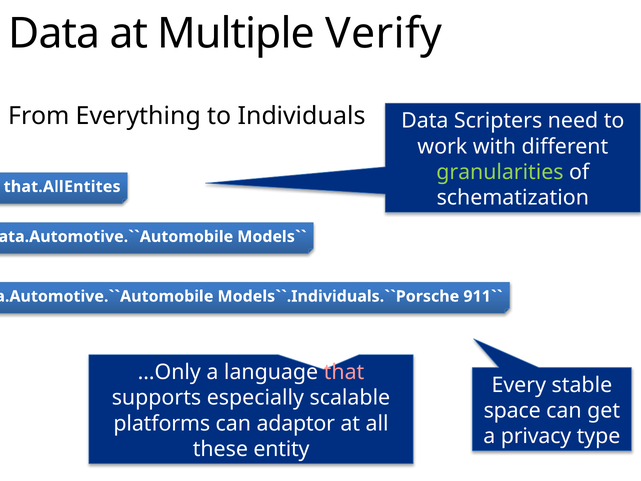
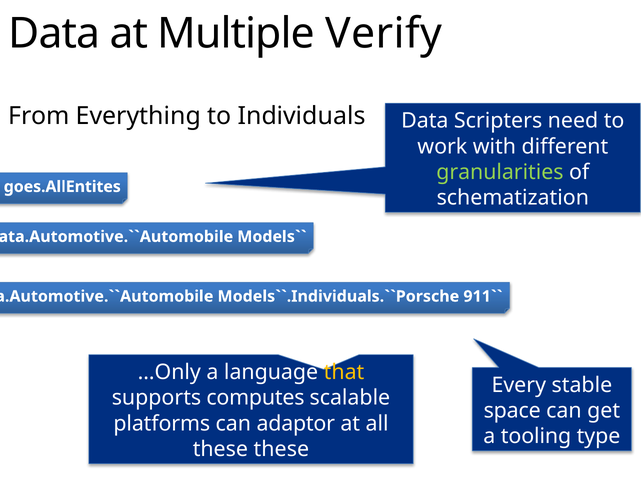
that.AllEntites: that.AllEntites -> goes.AllEntites (62, 187)
that colour: pink -> yellow (344, 372)
especially: especially -> computes (255, 398)
privacy: privacy -> tooling (536, 436)
these entity: entity -> these (281, 449)
